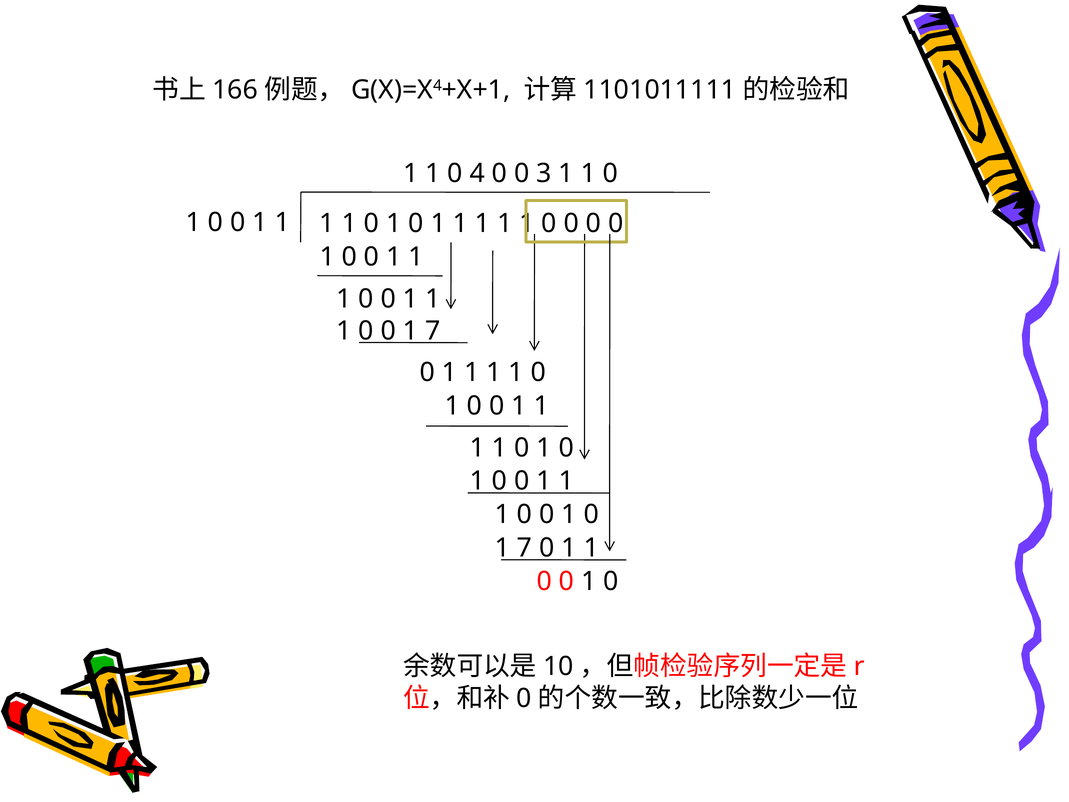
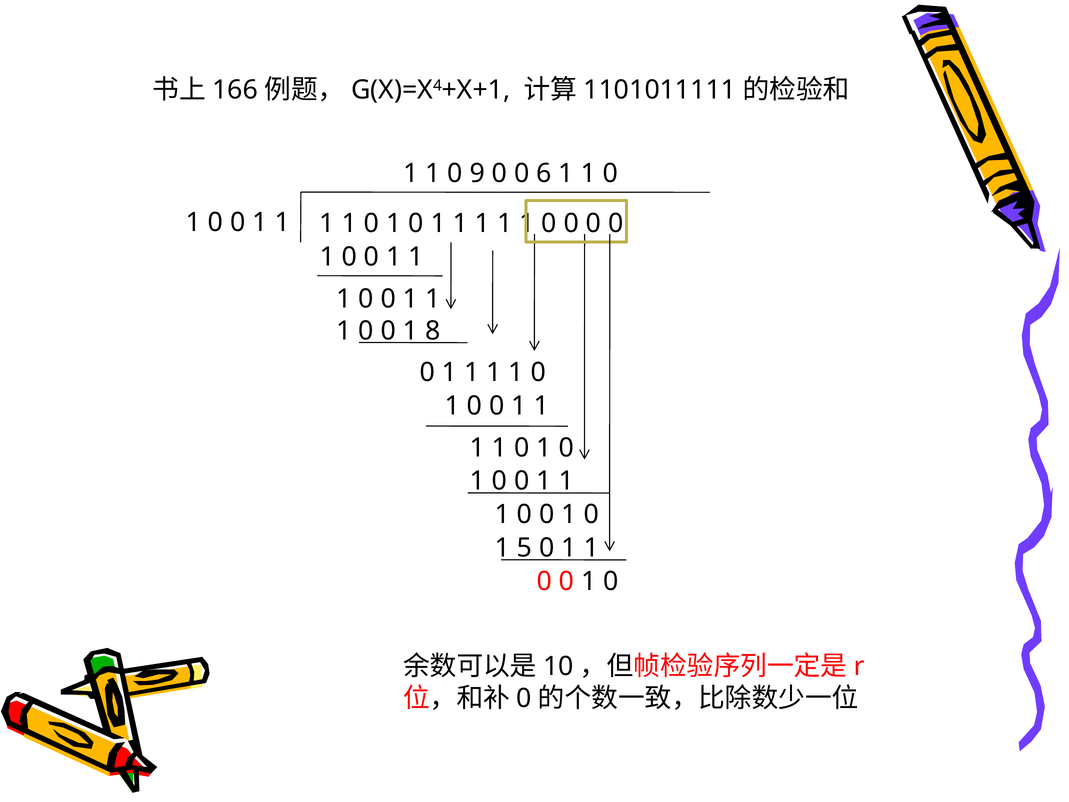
4: 4 -> 9 (477, 173)
3: 3 -> 6 (544, 173)
0 0 1 7: 7 -> 8 (433, 331)
7: 7 -> 5 (525, 548)
